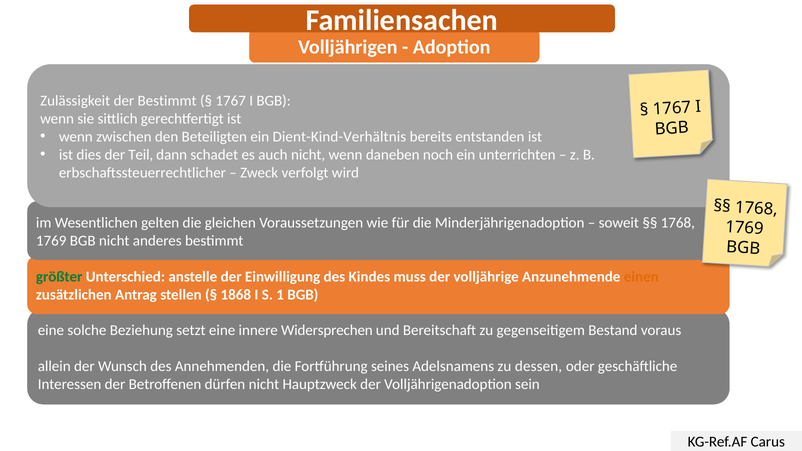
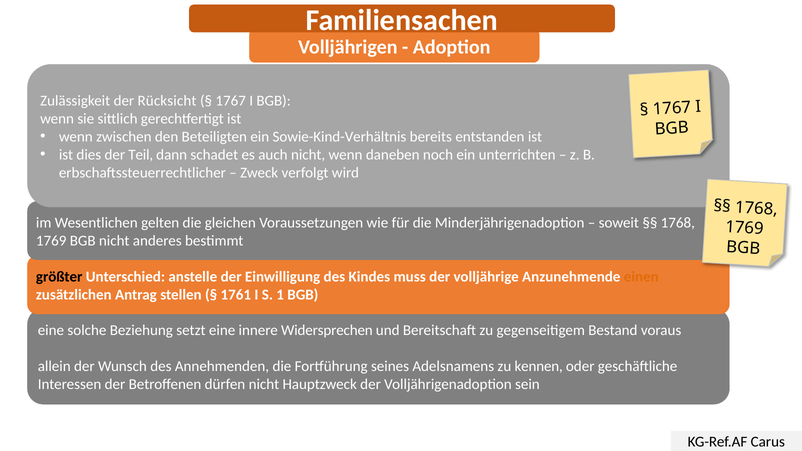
der Bestimmt: Bestimmt -> Rücksicht (167, 101)
Dient-Kind-Verhältnis: Dient-Kind-Verhältnis -> Sowie-Kind-Verhältnis (339, 137)
größter colour: green -> black (59, 277)
1868: 1868 -> 1761 (236, 295)
dessen: dessen -> kennen (539, 367)
